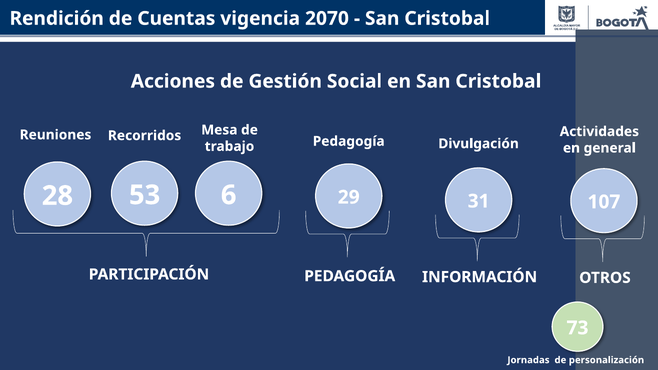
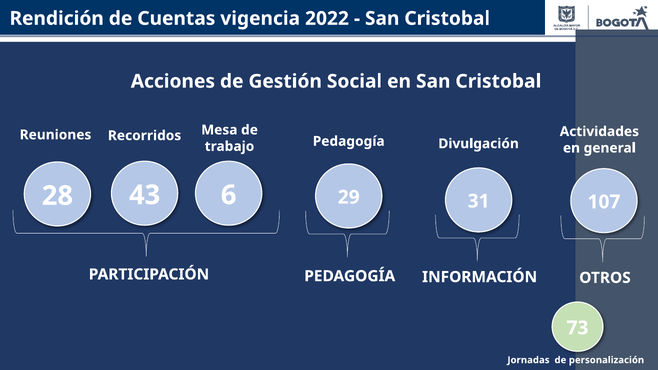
2070: 2070 -> 2022 (327, 18)
53: 53 -> 43 (145, 195)
